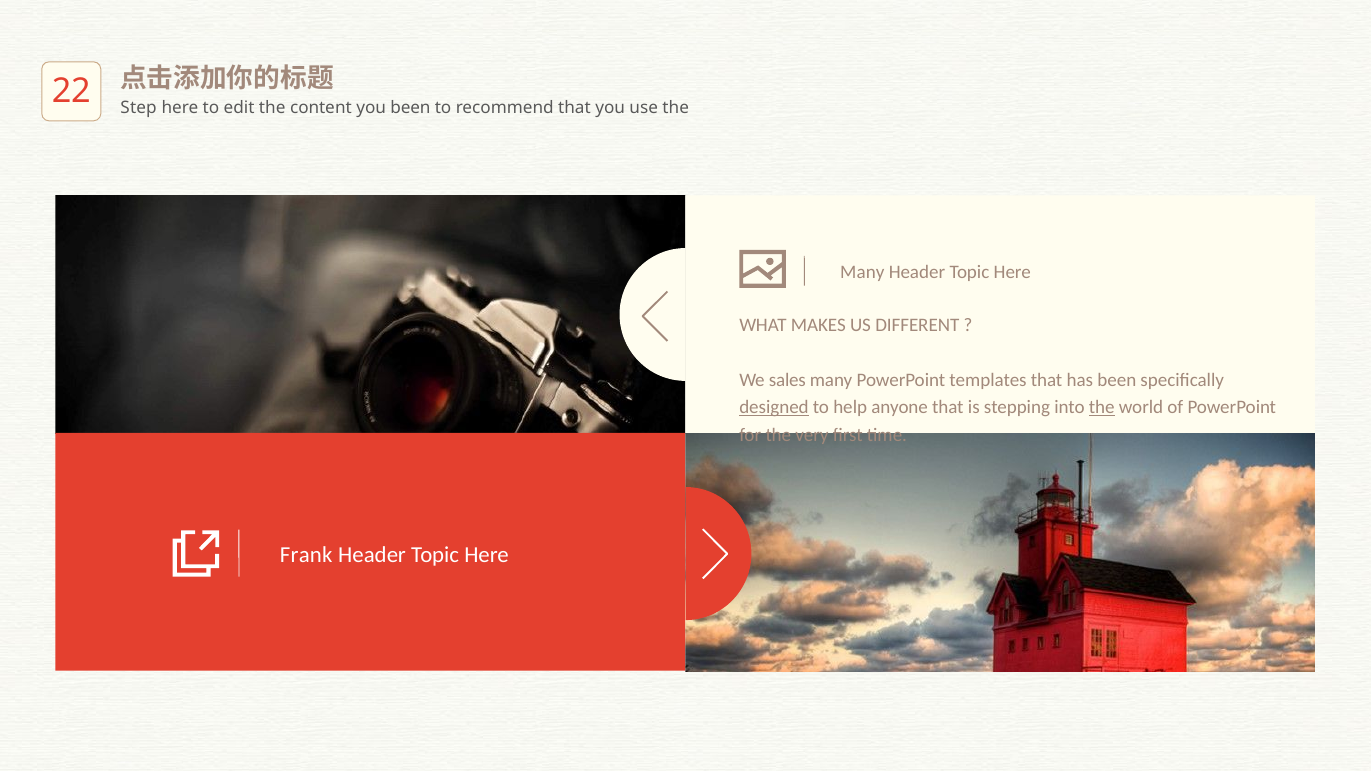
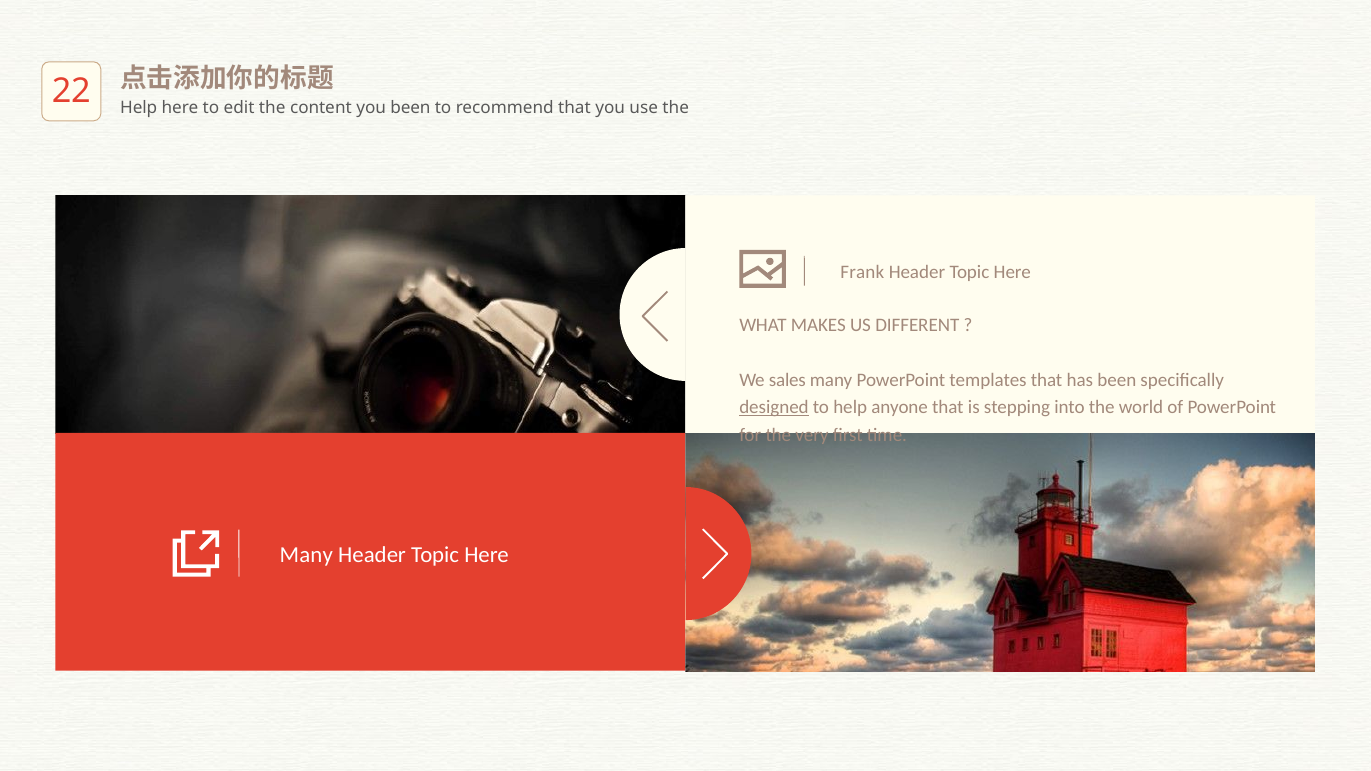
Step: Step -> Help (139, 108)
Many: Many -> Frank (862, 272)
the underline: present -> none (1102, 407)
Frank: Frank -> Many (306, 555)
